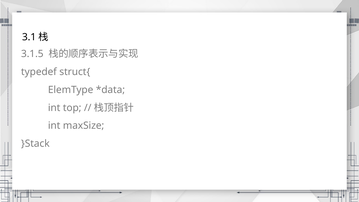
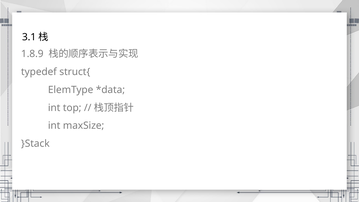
3.1.5: 3.1.5 -> 1.8.9 (32, 54)
